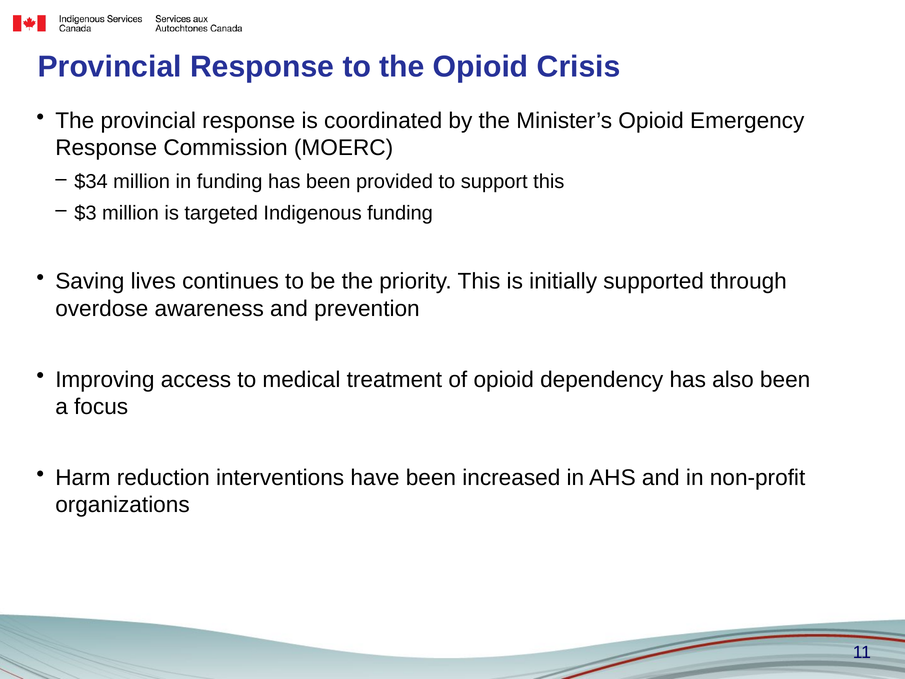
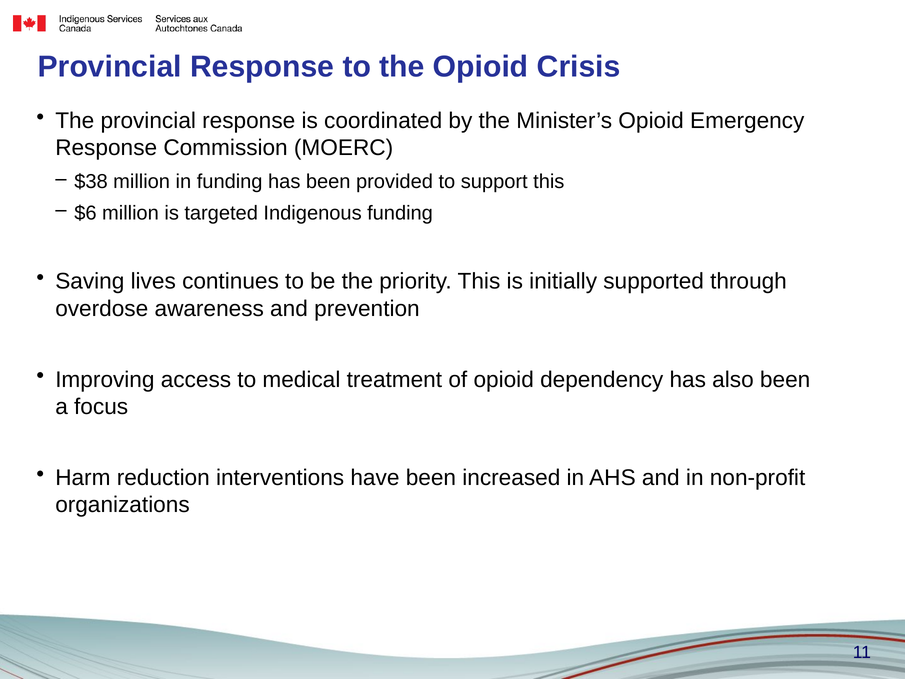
$34: $34 -> $38 (91, 182)
$3: $3 -> $6 (85, 213)
